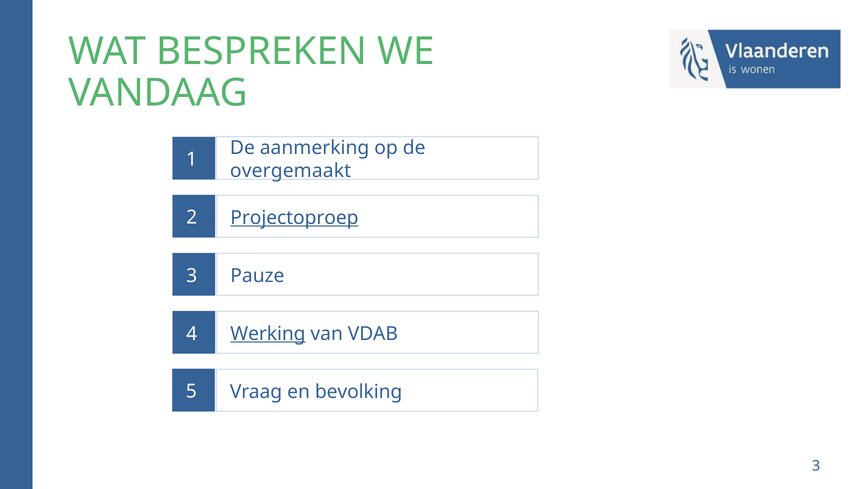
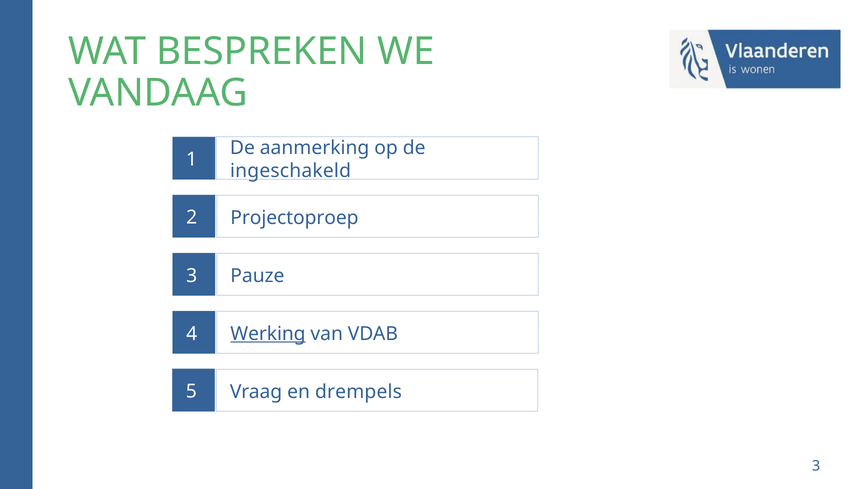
overgemaakt: overgemaakt -> ingeschakeld (291, 171)
Projectoproep underline: present -> none (294, 217)
bevolking: bevolking -> drempels (358, 391)
